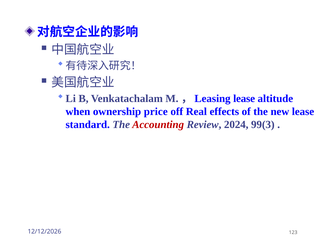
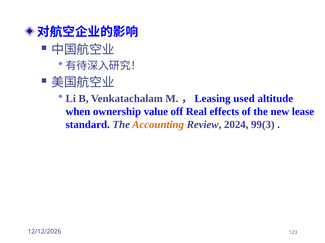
M.，Leasing lease: lease -> used (244, 99)
price: price -> value (156, 112)
Accounting colour: red -> orange (158, 125)
